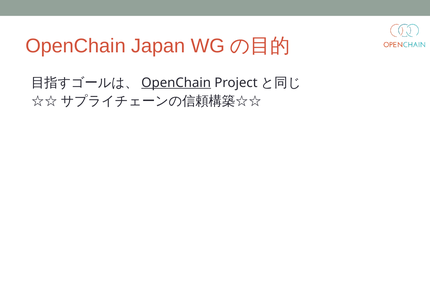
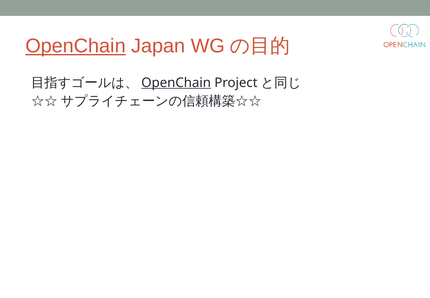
OpenChain underline: none -> present (76, 46)
